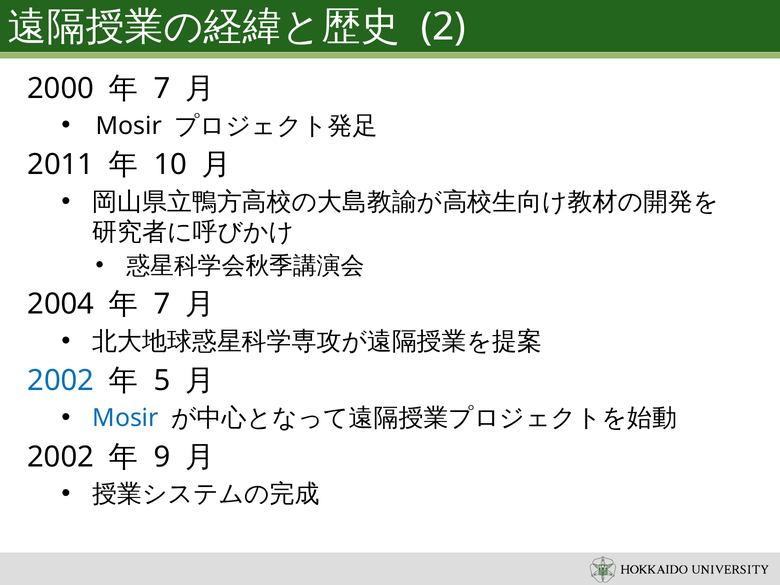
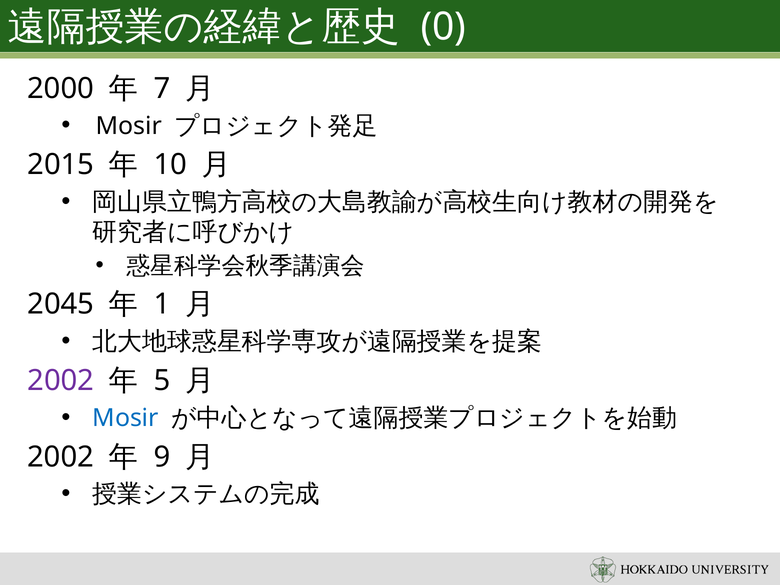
2: 2 -> 0 (443, 27)
2011: 2011 -> 2015 (61, 165)
2004: 2004 -> 2045 (61, 304)
7: 7 -> 1 (162, 304)
2002 colour: blue -> purple (61, 381)
